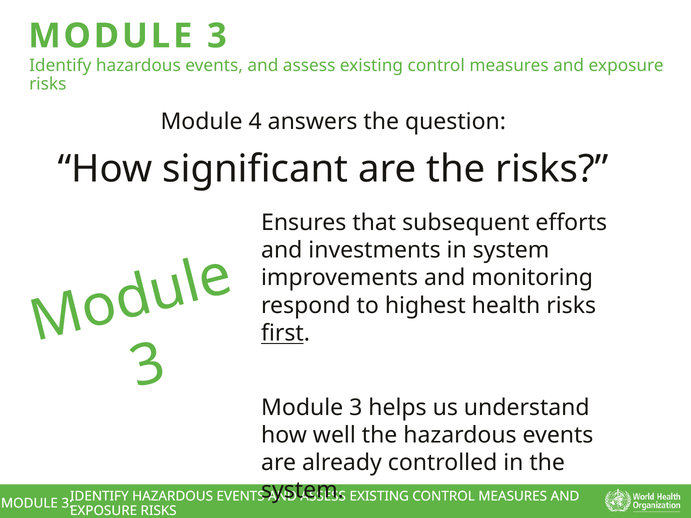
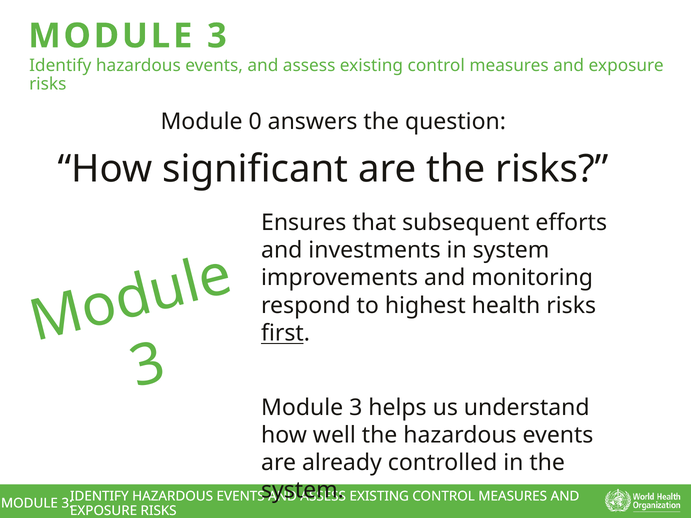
4: 4 -> 0 (255, 121)
